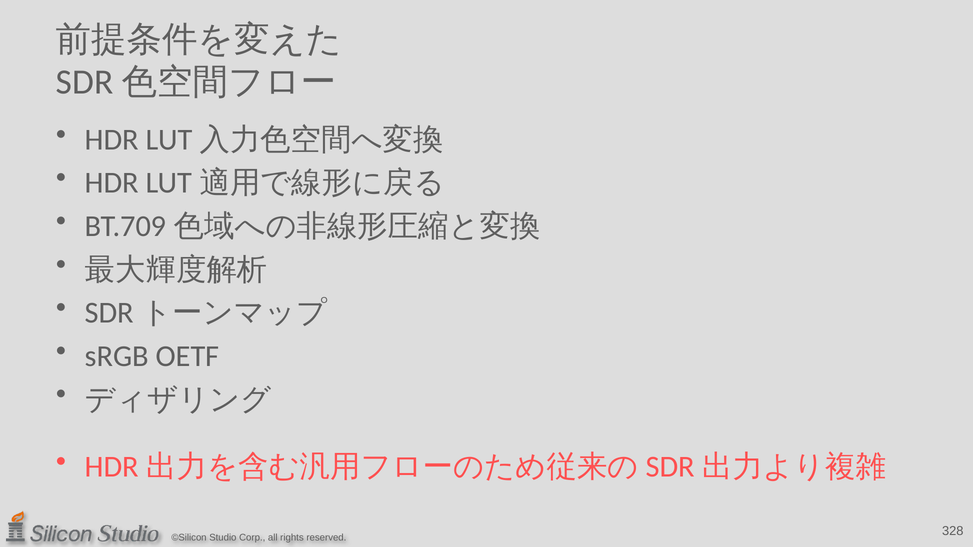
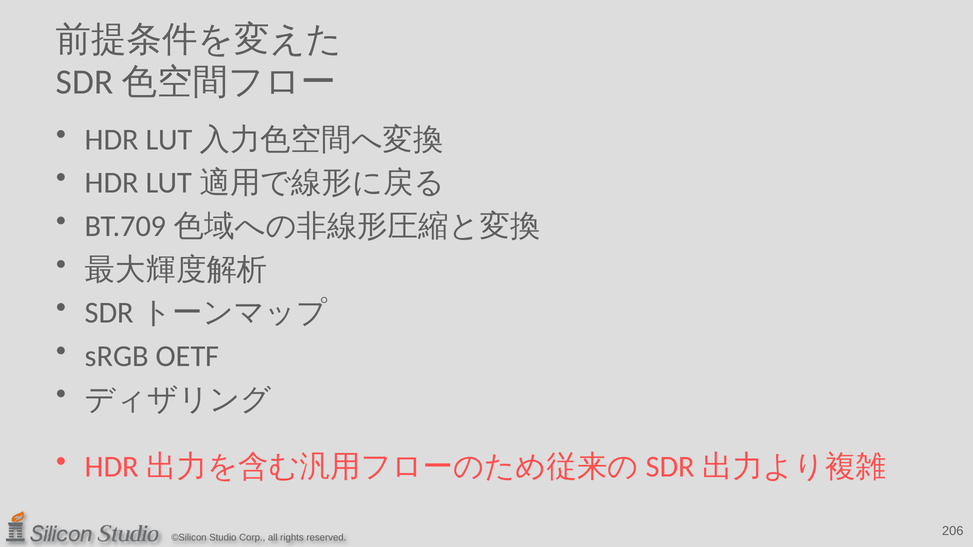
328: 328 -> 206 (953, 531)
